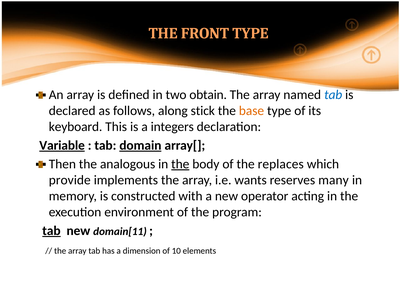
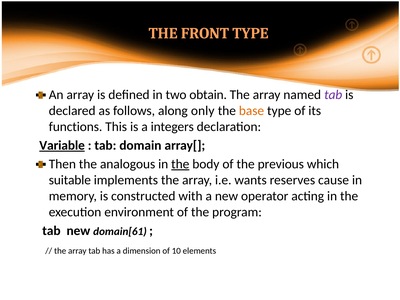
tab colour: blue -> purple (333, 95)
stick: stick -> only (203, 111)
keyboard: keyboard -> functions (76, 127)
domain underline: present -> none (140, 145)
replaces: replaces -> previous (281, 164)
provide: provide -> suitable (70, 180)
many: many -> cause (334, 180)
tab underline: present -> none (51, 231)
domain[11: domain[11 -> domain[61 (120, 232)
